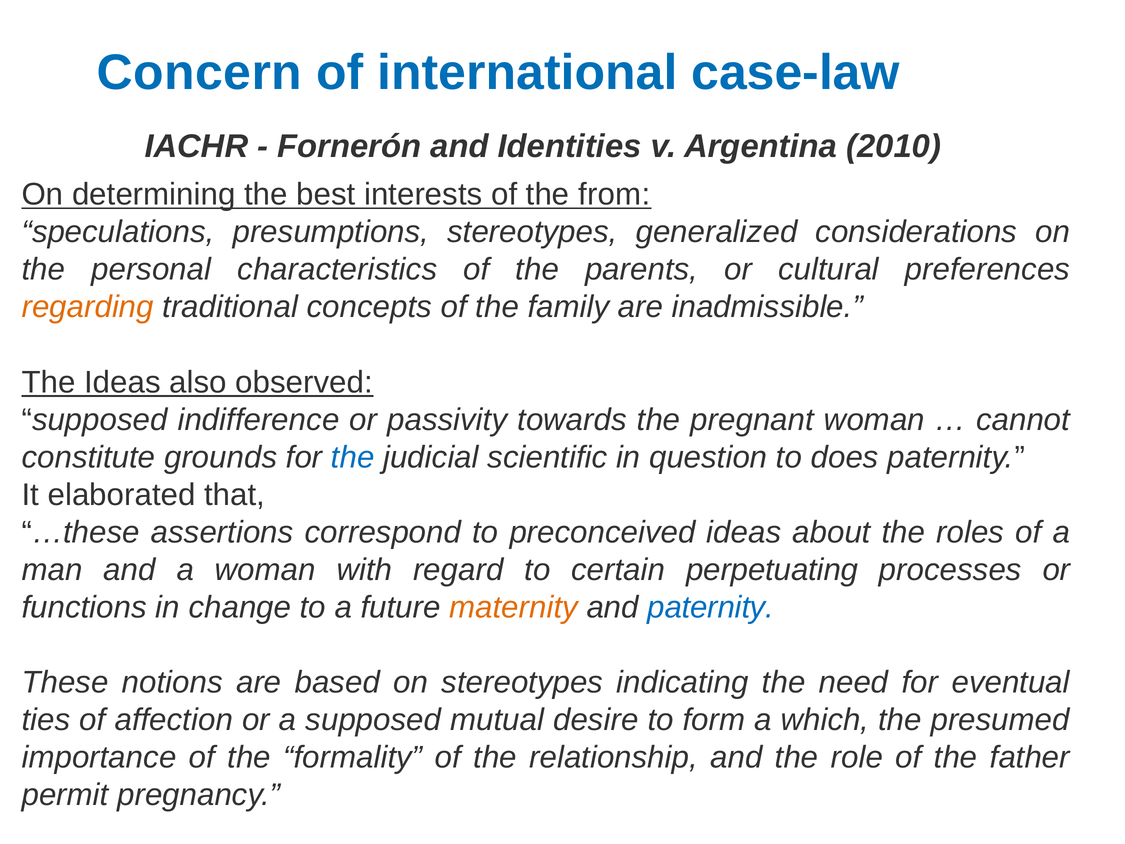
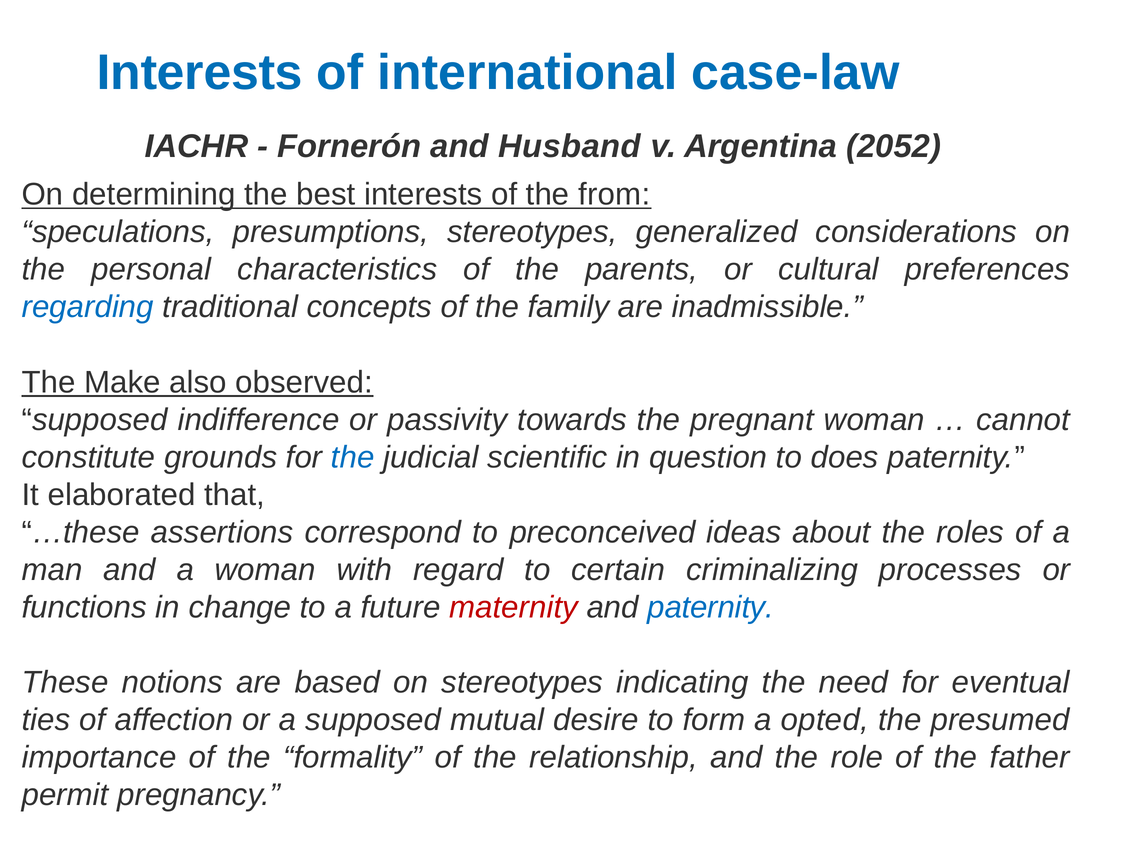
Concern: Concern -> Interests (200, 73)
Identities: Identities -> Husband (569, 146)
2010: 2010 -> 2052 (894, 146)
regarding colour: orange -> blue (88, 307)
The Ideas: Ideas -> Make (122, 382)
perpetuating: perpetuating -> criminalizing (772, 570)
maternity colour: orange -> red (514, 607)
which: which -> opted (825, 720)
